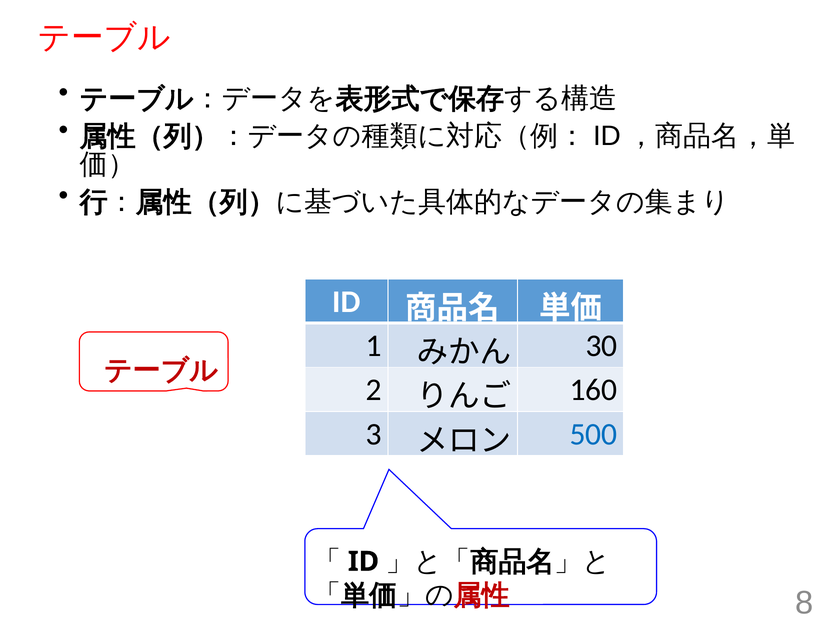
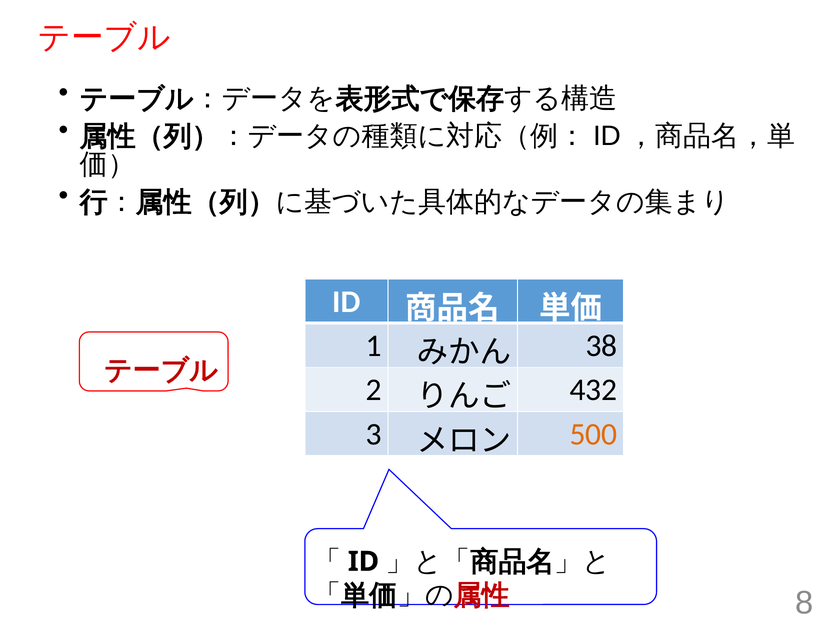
30: 30 -> 38 (601, 346)
160: 160 -> 432 (593, 390)
500 colour: blue -> orange (593, 434)
